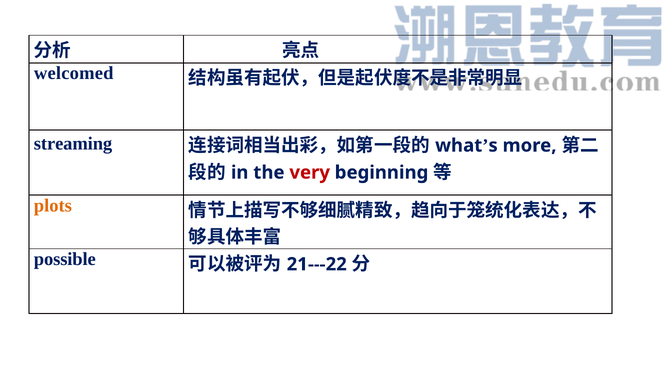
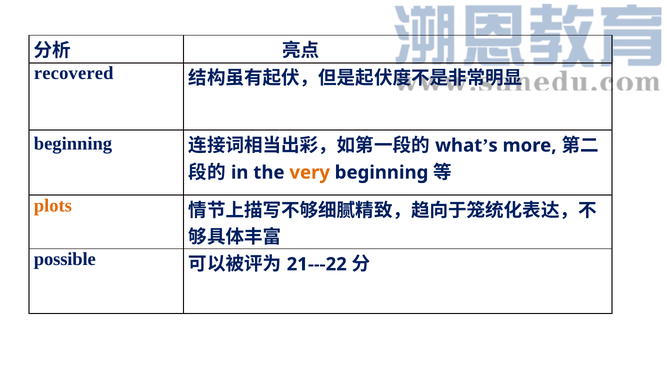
welcomed: welcomed -> recovered (74, 73)
streaming: streaming -> beginning (73, 144)
very colour: red -> orange (310, 173)
